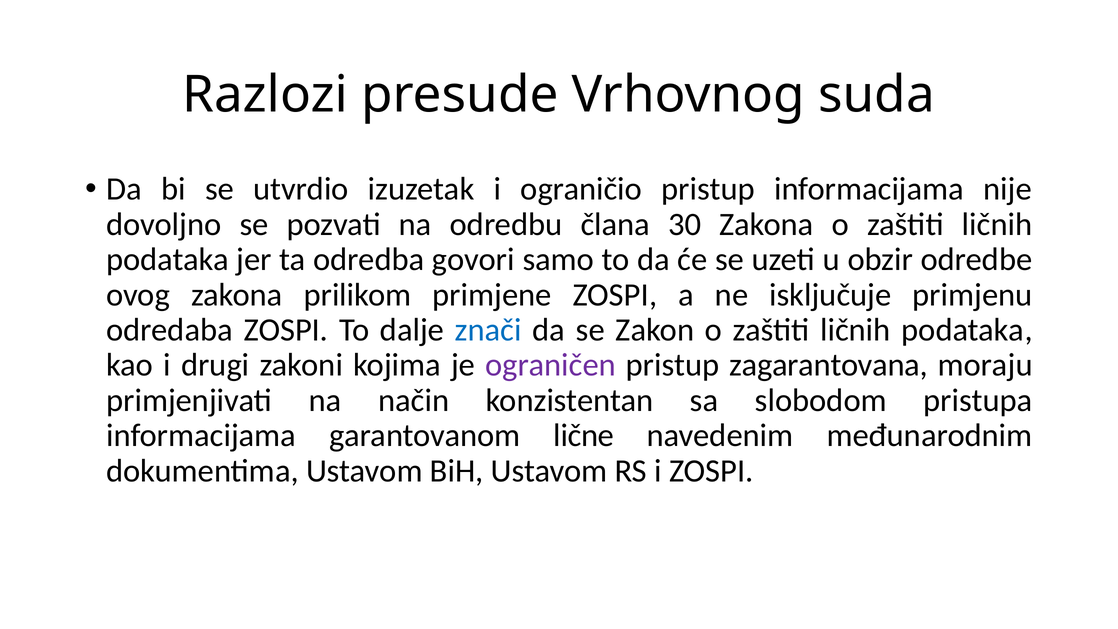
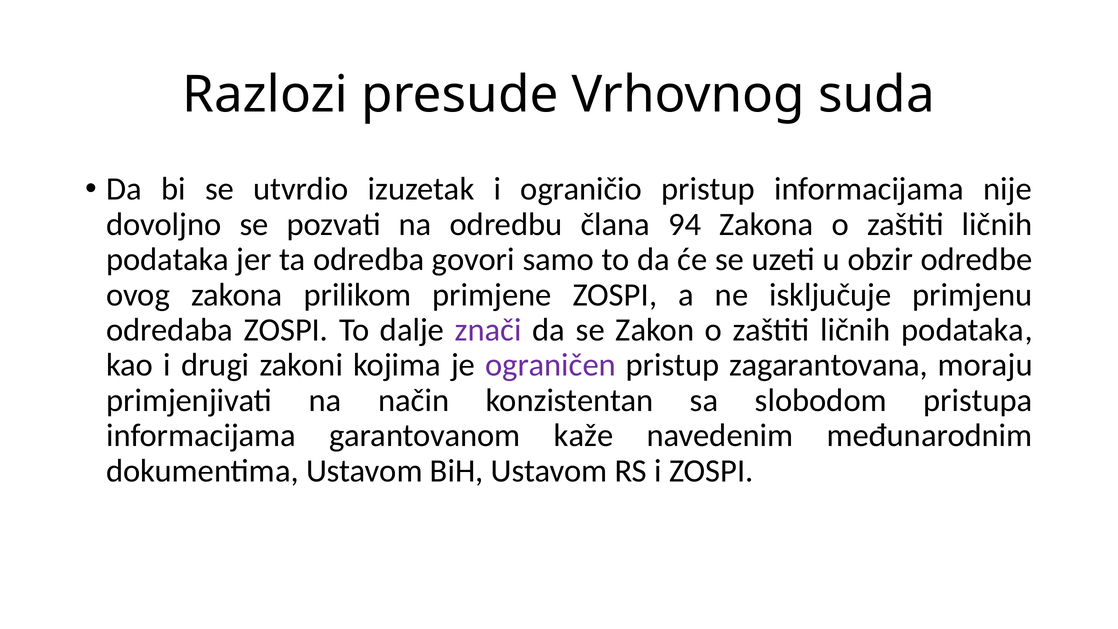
30: 30 -> 94 (685, 224)
znači colour: blue -> purple (488, 330)
lične: lične -> kaže (584, 436)
